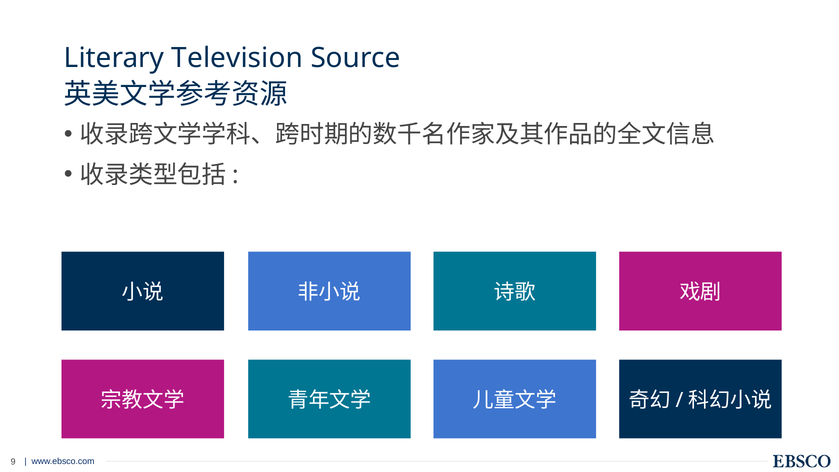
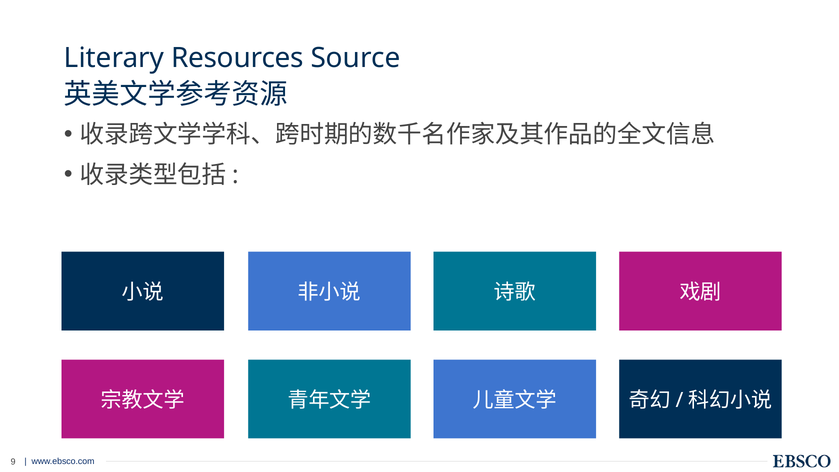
Television: Television -> Resources (238, 58)
